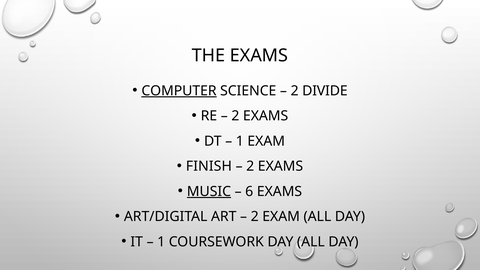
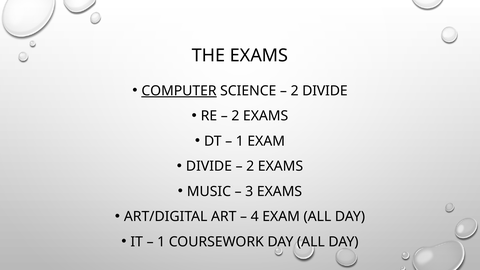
FINISH: FINISH -> DIVIDE (209, 166)
MUSIC underline: present -> none (209, 191)
6: 6 -> 3 (249, 191)
2: 2 -> 4 (255, 217)
